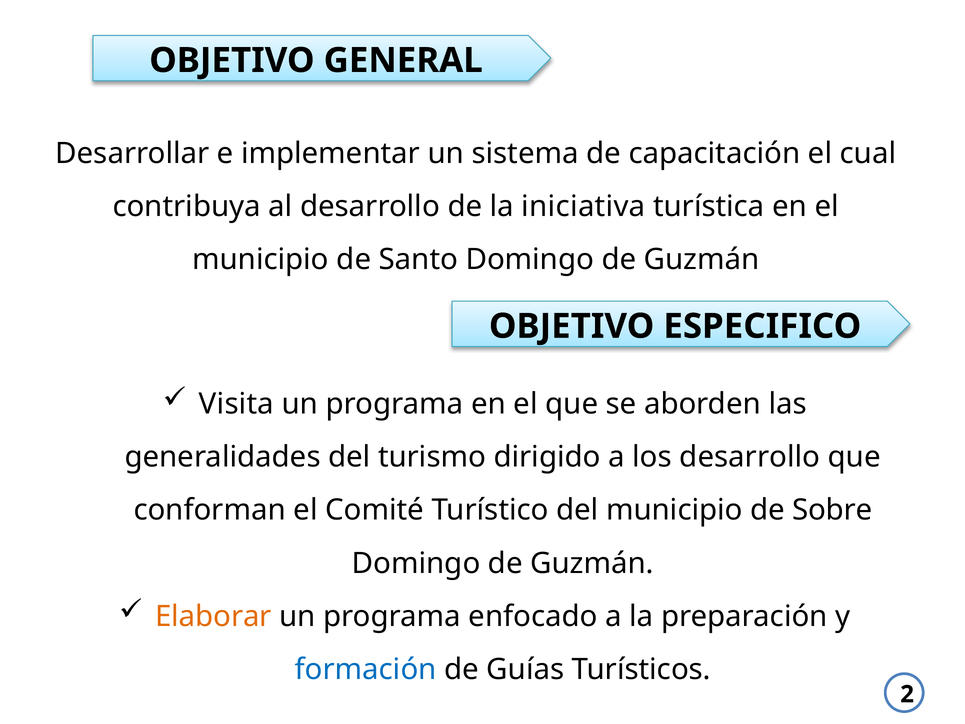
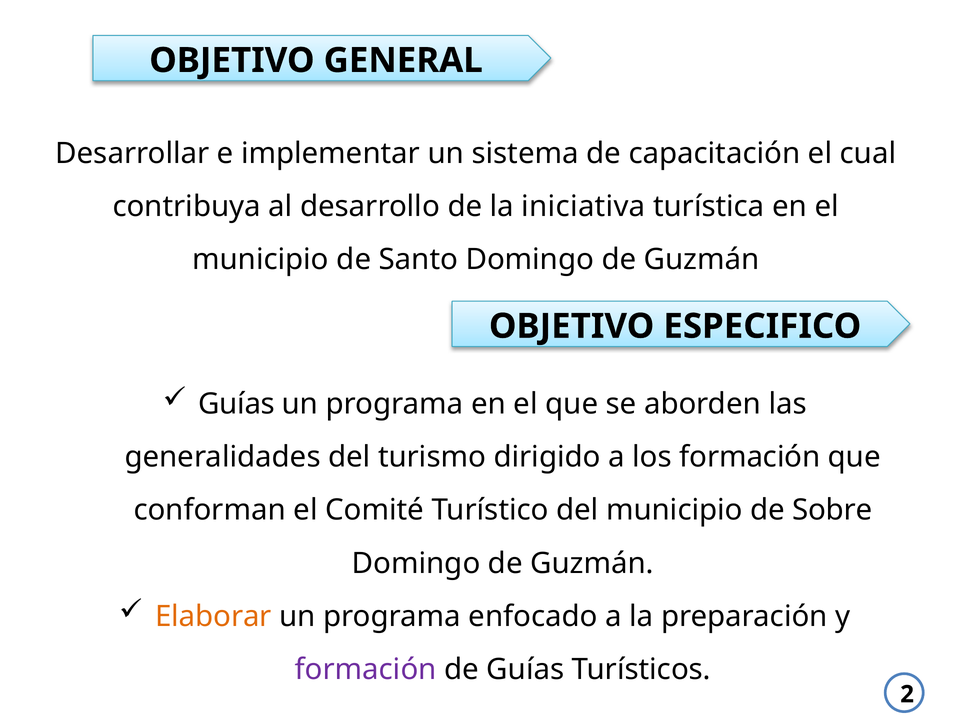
Visita: Visita -> Guías (237, 404)
los desarrollo: desarrollo -> formación (750, 457)
formación colour: blue -> purple (366, 669)
